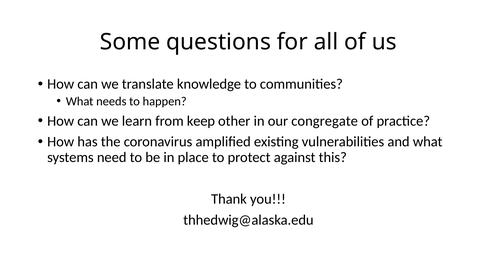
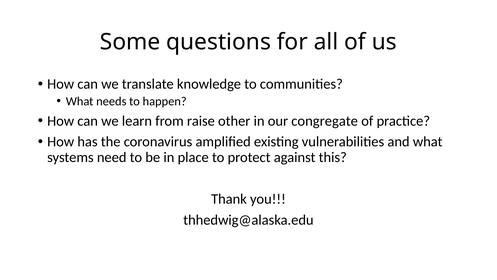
keep: keep -> raise (201, 121)
